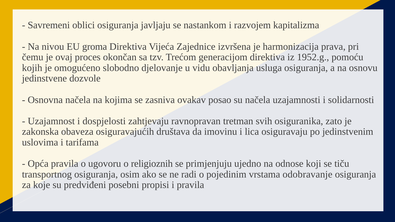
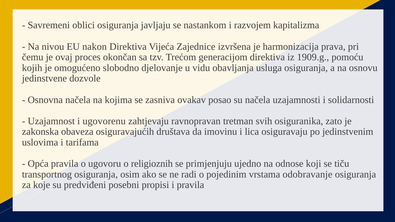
groma: groma -> nakon (95, 47)
1952.g: 1952.g -> 1909.g (313, 57)
dospjelosti: dospjelosti -> ugovorenu (104, 121)
